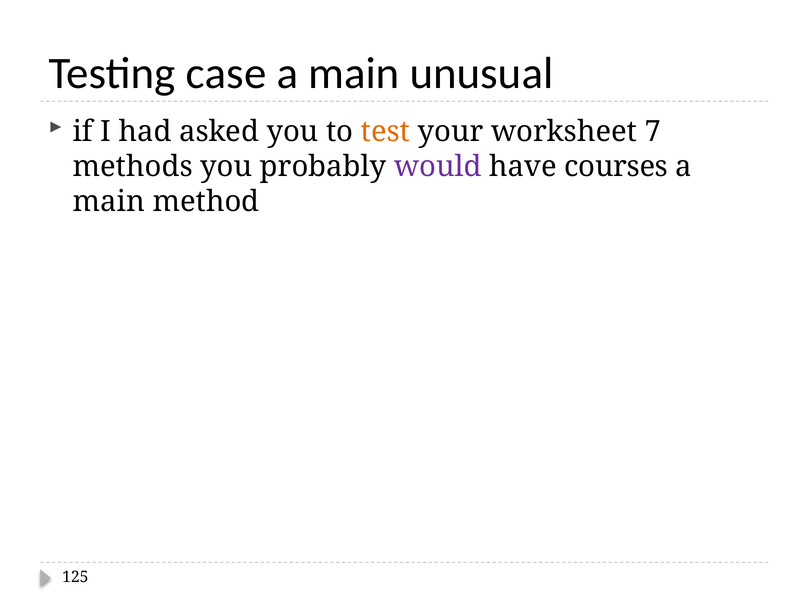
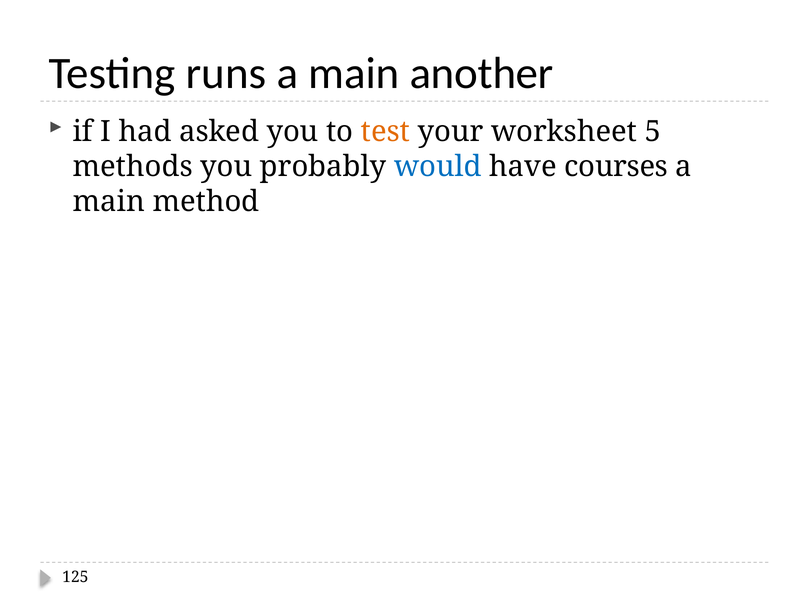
case: case -> runs (226, 73)
unusual: unusual -> another (482, 73)
7: 7 -> 5 (653, 131)
would colour: purple -> blue (438, 167)
